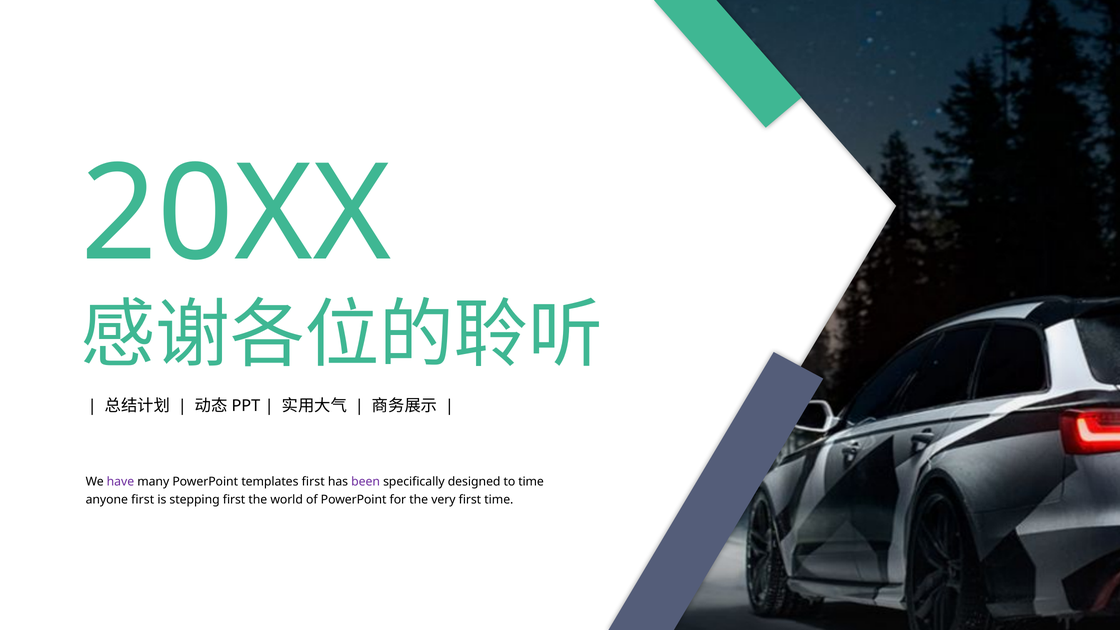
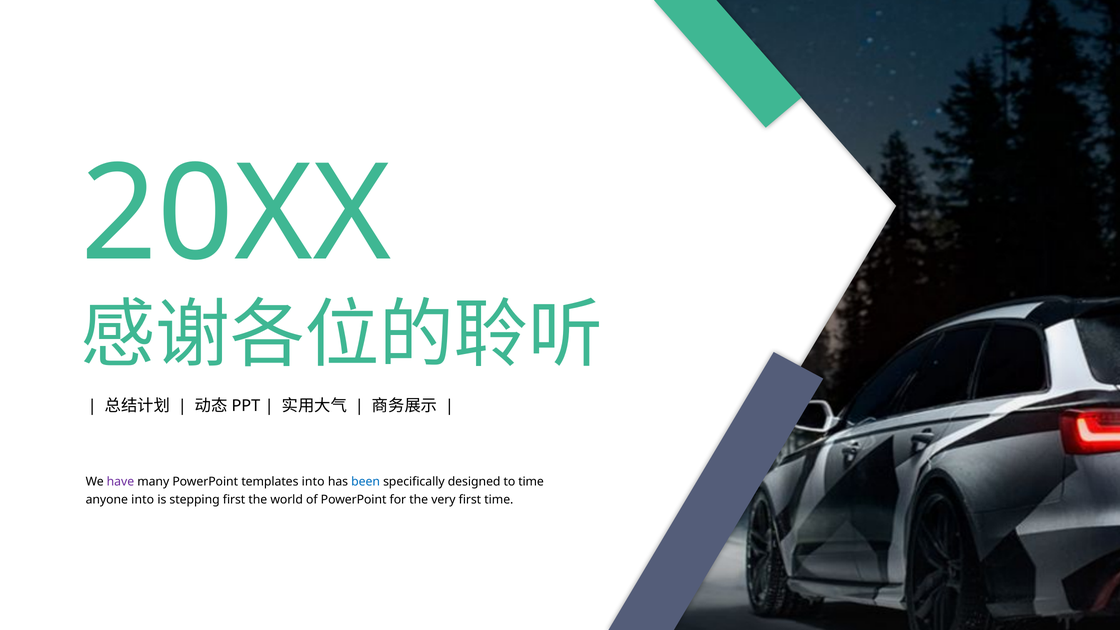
templates first: first -> into (313, 482)
been colour: purple -> blue (366, 482)
anyone first: first -> into (143, 499)
